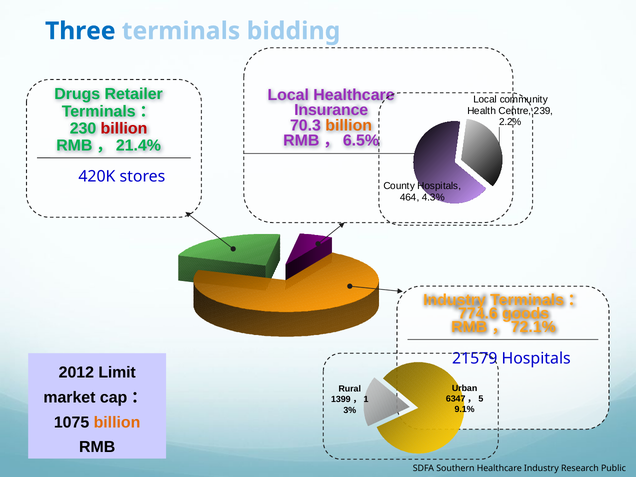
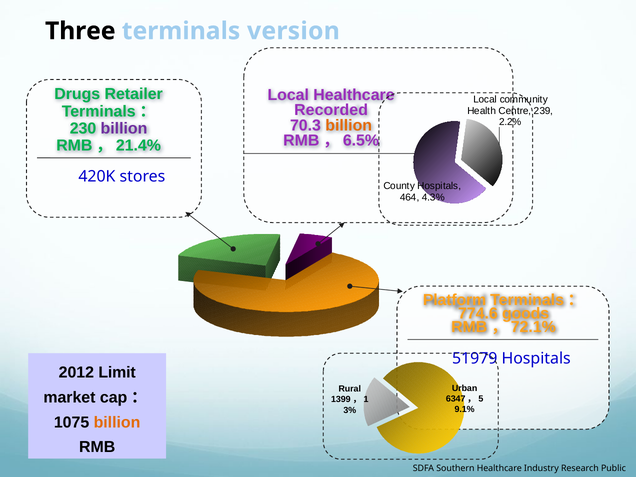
Three colour: blue -> black (80, 31)
bidding: bidding -> version (293, 31)
Insurance: Insurance -> Recorded (331, 110)
billion colour: red -> purple (124, 128)
Industry: Industry -> Platform (455, 300)
21579: 21579 -> 51979 (475, 359)
